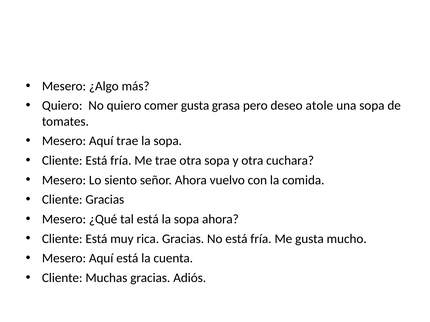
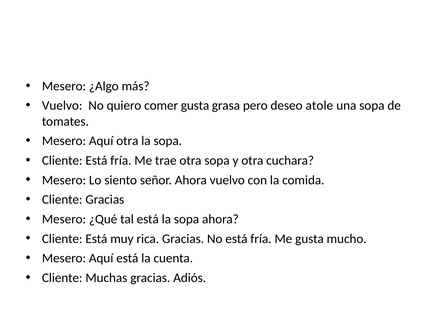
Quiero: Quiero -> Vuelvo (62, 106)
Aquí trae: trae -> otra (127, 141)
